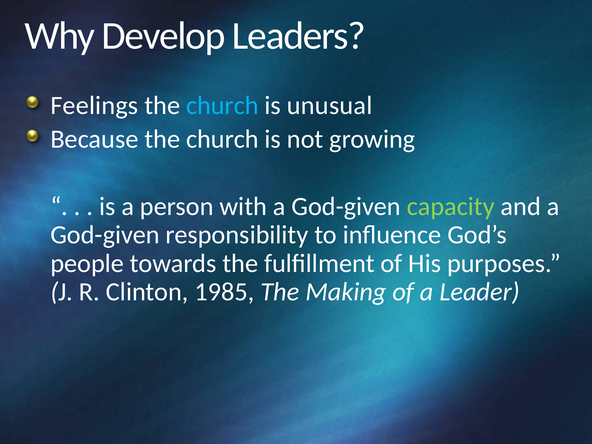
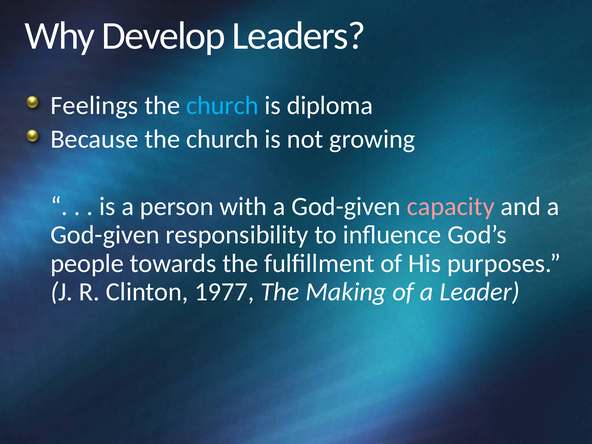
unusual: unusual -> diploma (330, 105)
capacity colour: light green -> pink (451, 207)
1985: 1985 -> 1977 (224, 292)
